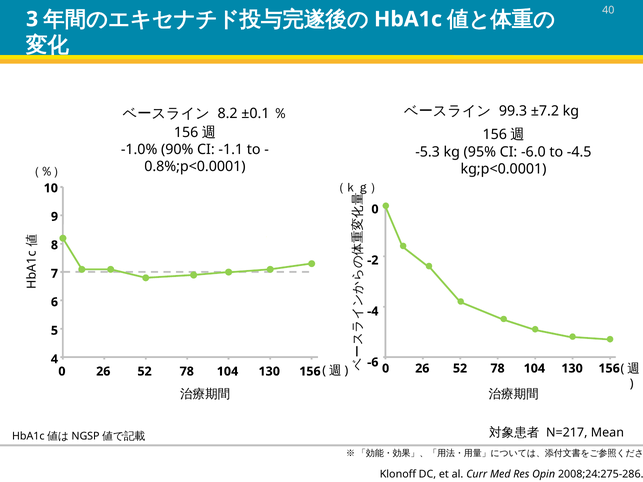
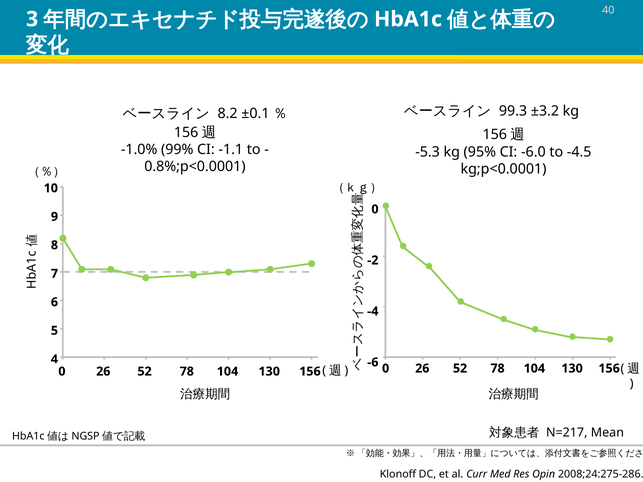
±7.2: ±7.2 -> ±3.2 (545, 111)
90%: 90% -> 99% (177, 150)
